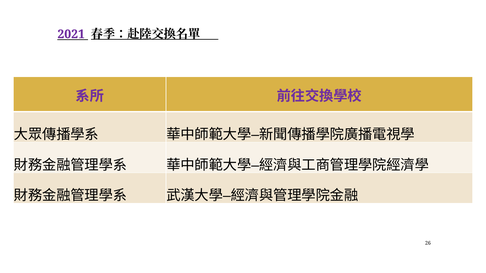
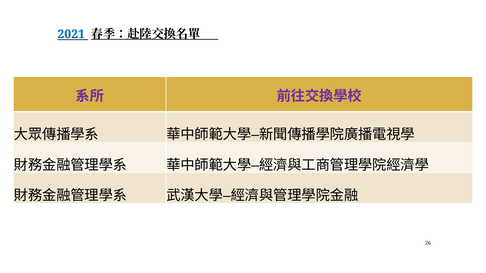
2021 colour: purple -> blue (71, 34)
